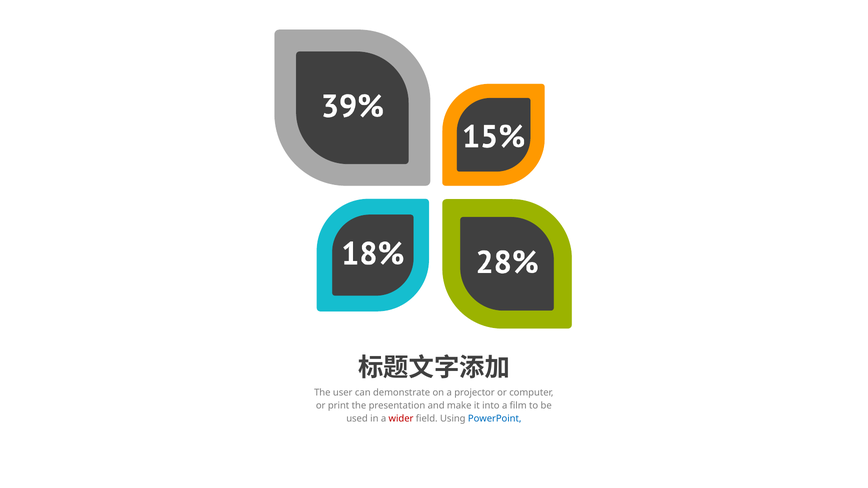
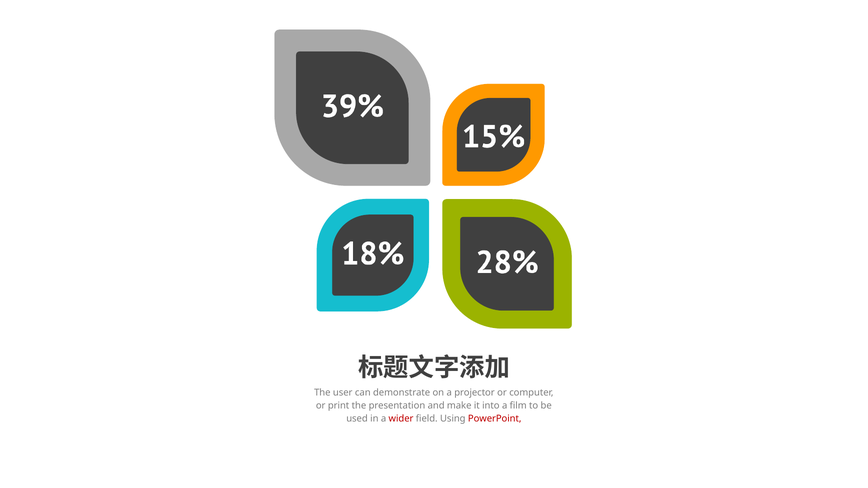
PowerPoint colour: blue -> red (495, 419)
